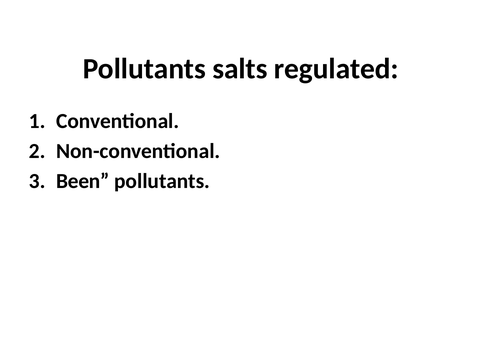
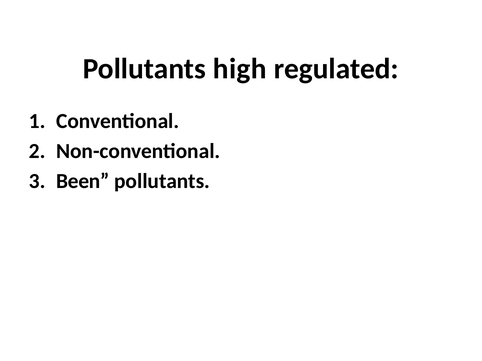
salts: salts -> high (240, 69)
